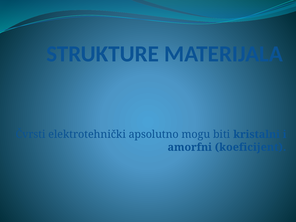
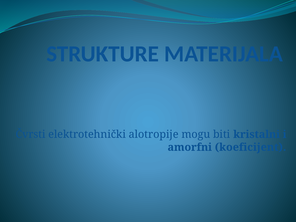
apsolutno: apsolutno -> alotropije (154, 134)
